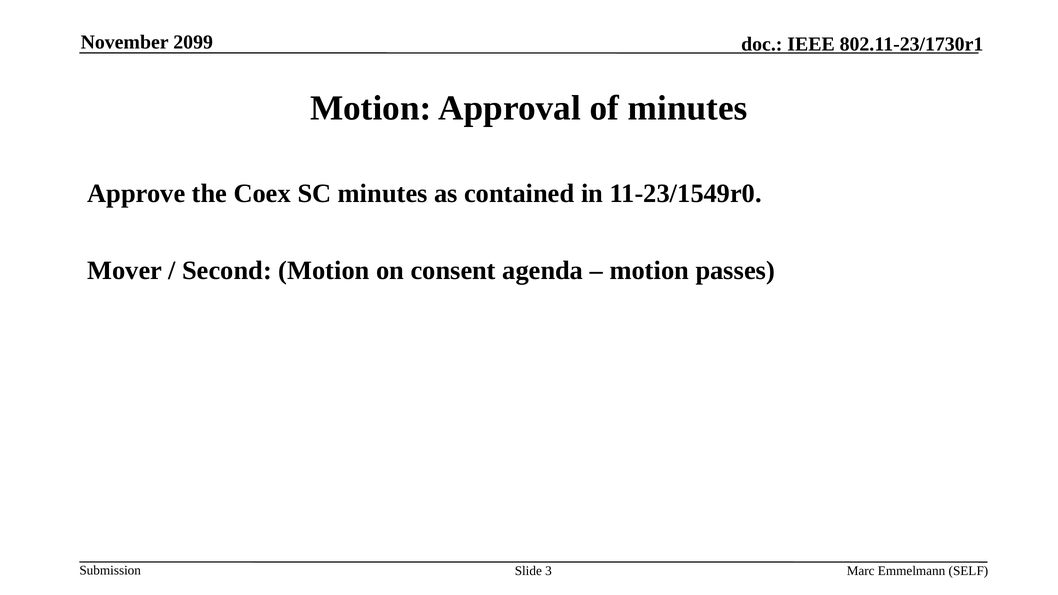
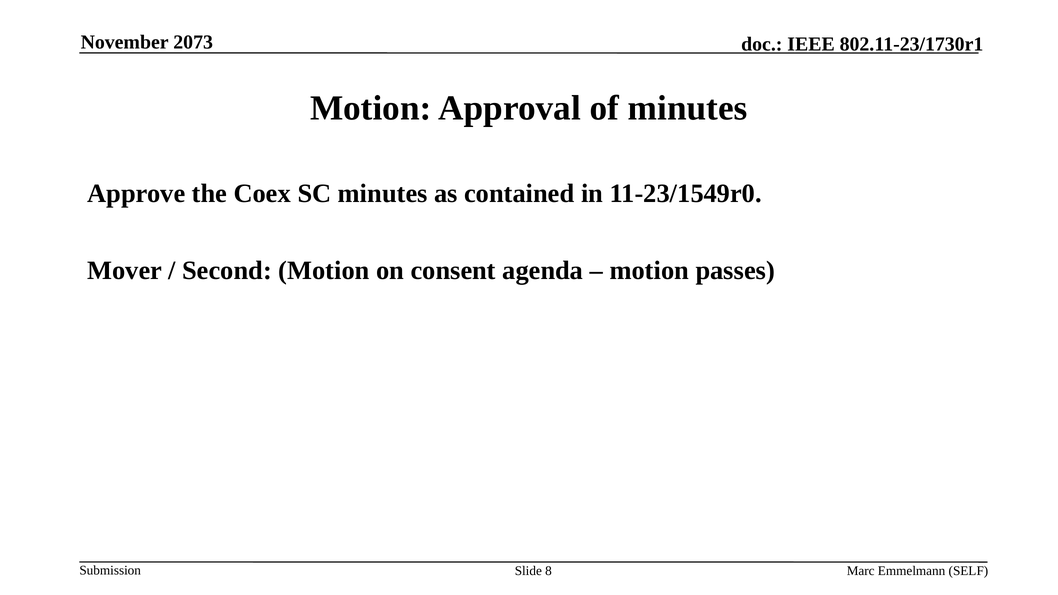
2099: 2099 -> 2073 (193, 42)
3: 3 -> 8 (549, 571)
